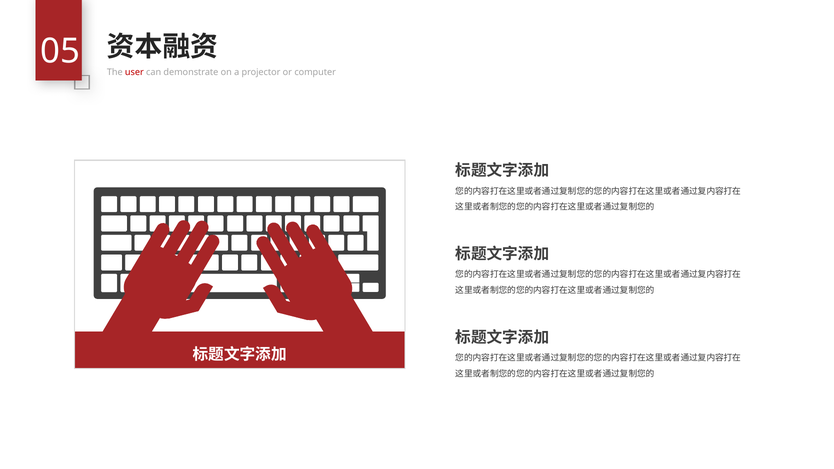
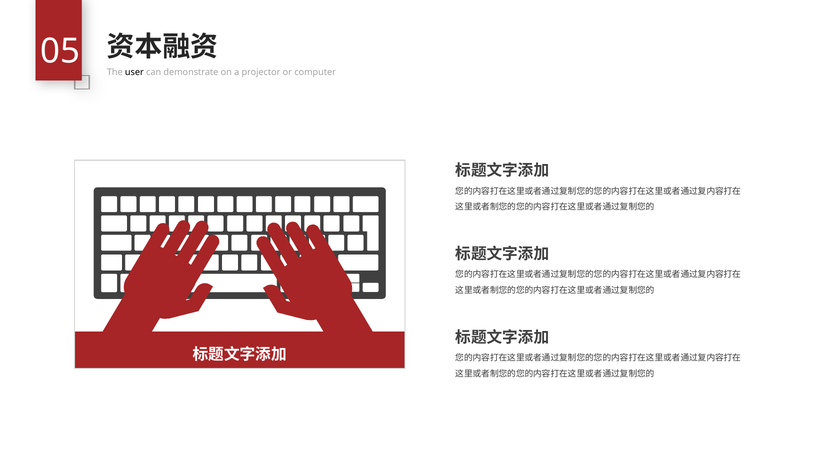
user colour: red -> black (134, 72)
